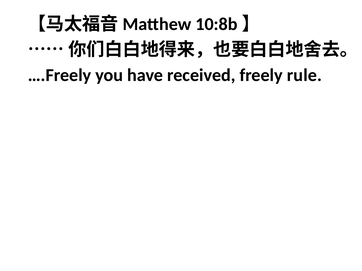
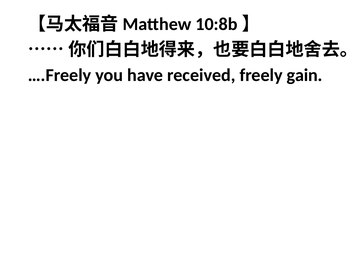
rule: rule -> gain (305, 75)
